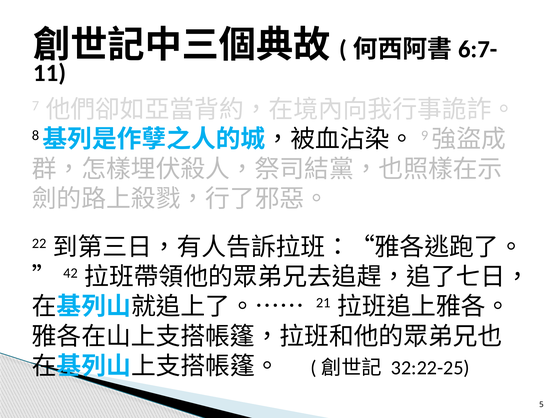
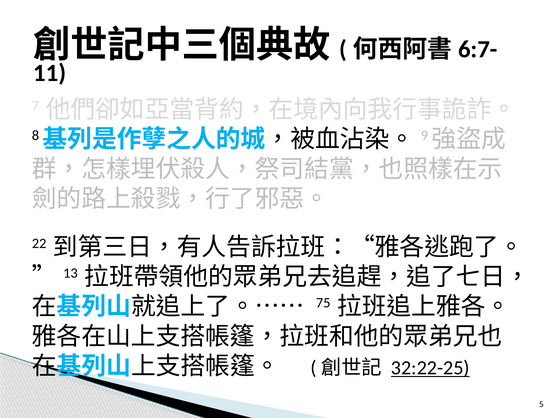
42: 42 -> 13 (70, 273)
21: 21 -> 75 (323, 303)
32:22-25 underline: none -> present (430, 368)
